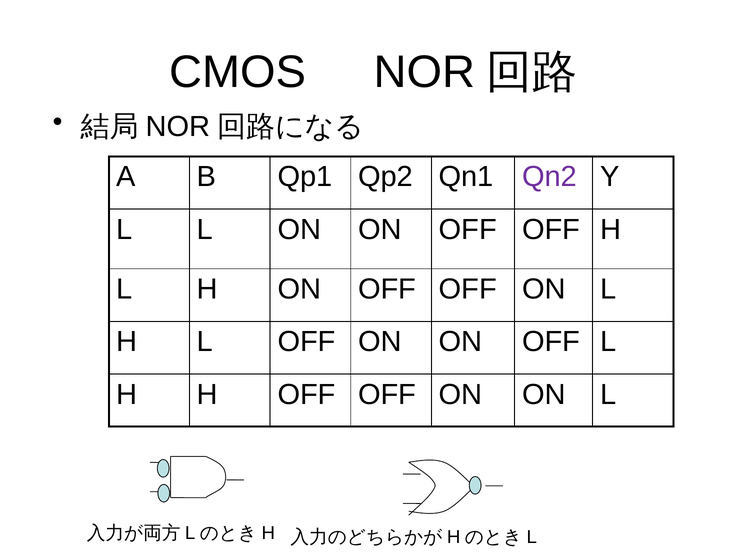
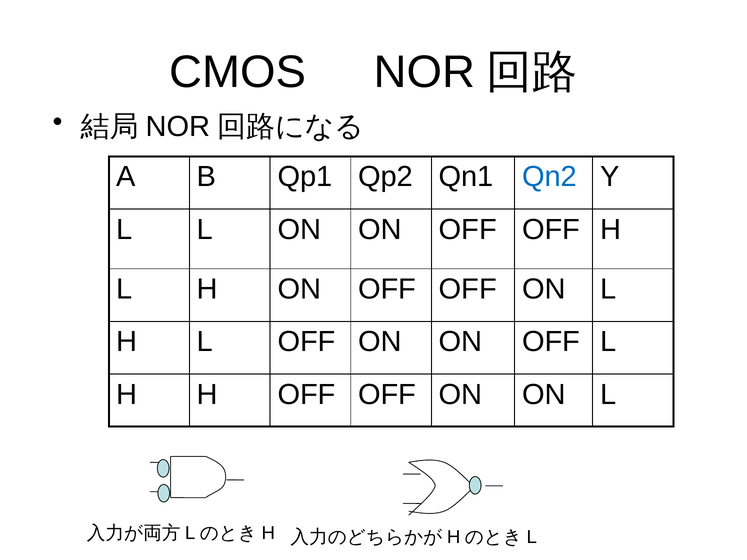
Qn2 colour: purple -> blue (550, 177)
